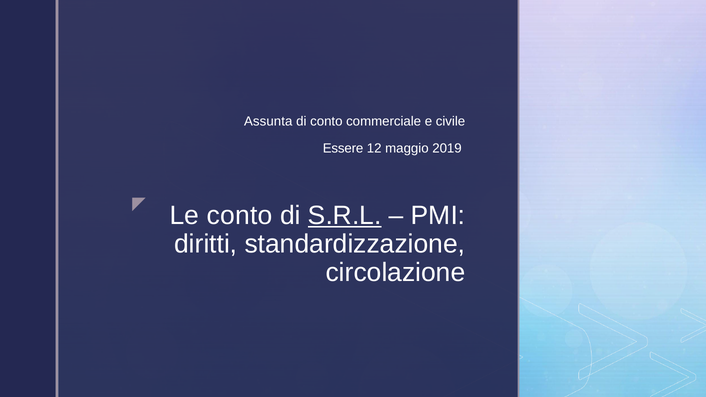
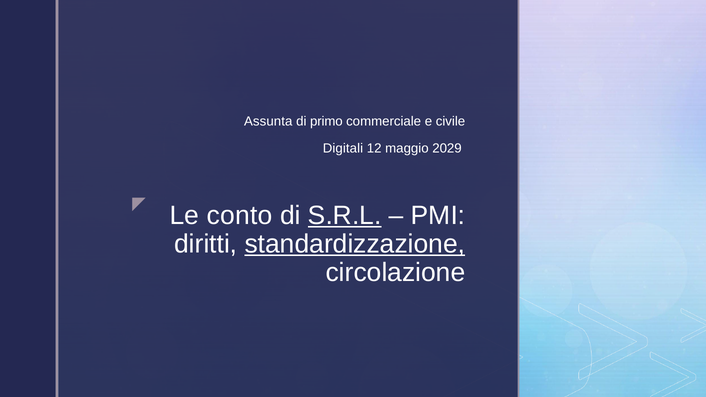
di conto: conto -> primo (326, 121)
Essere: Essere -> Digitali (343, 149)
2019: 2019 -> 2029 (447, 149)
standardizzazione underline: none -> present (355, 244)
